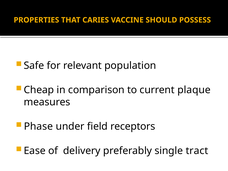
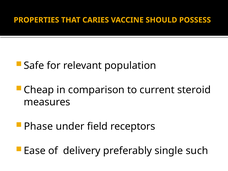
plaque: plaque -> steroid (194, 90)
tract: tract -> such (197, 151)
